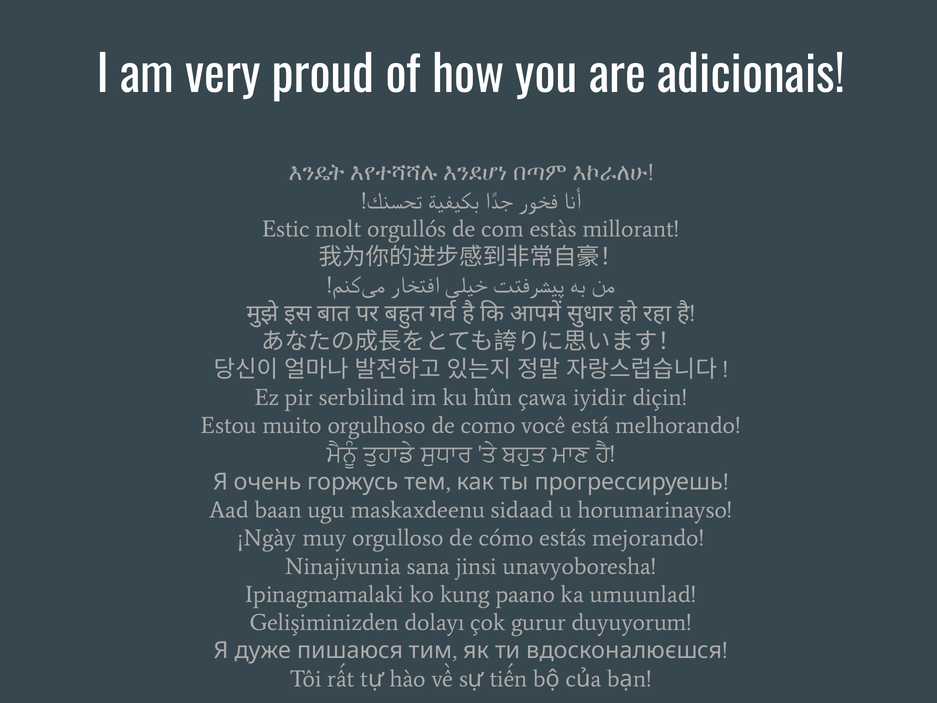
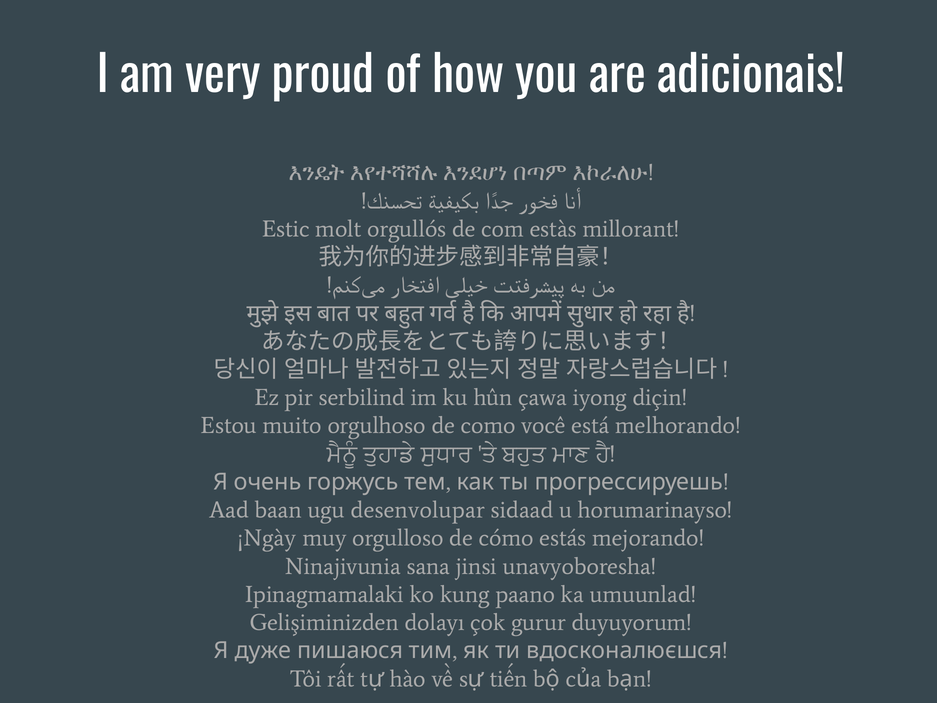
iyidir: iyidir -> iyong (600, 398)
maskaxdeenu: maskaxdeenu -> desenvolupar (418, 510)
